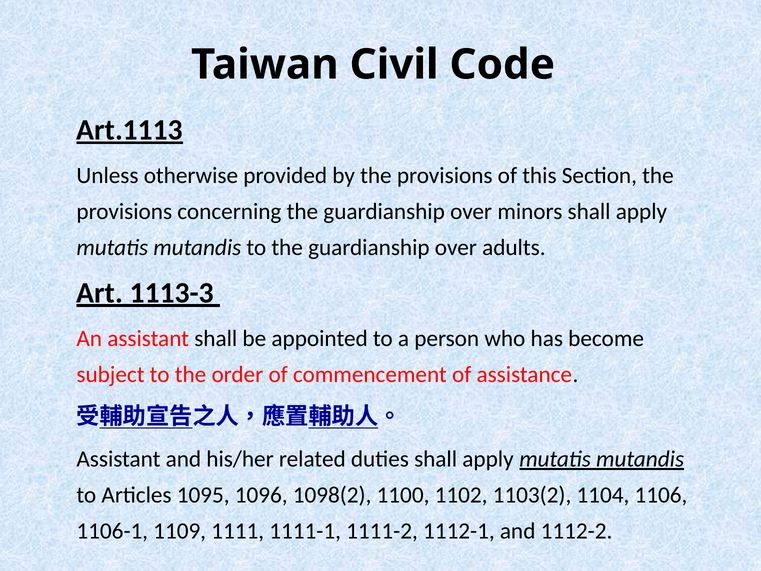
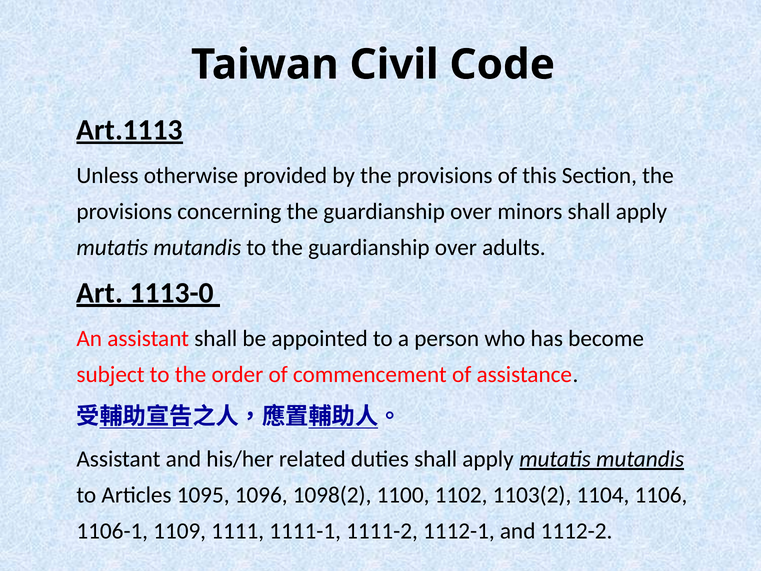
1113-3: 1113-3 -> 1113-0 (172, 293)
